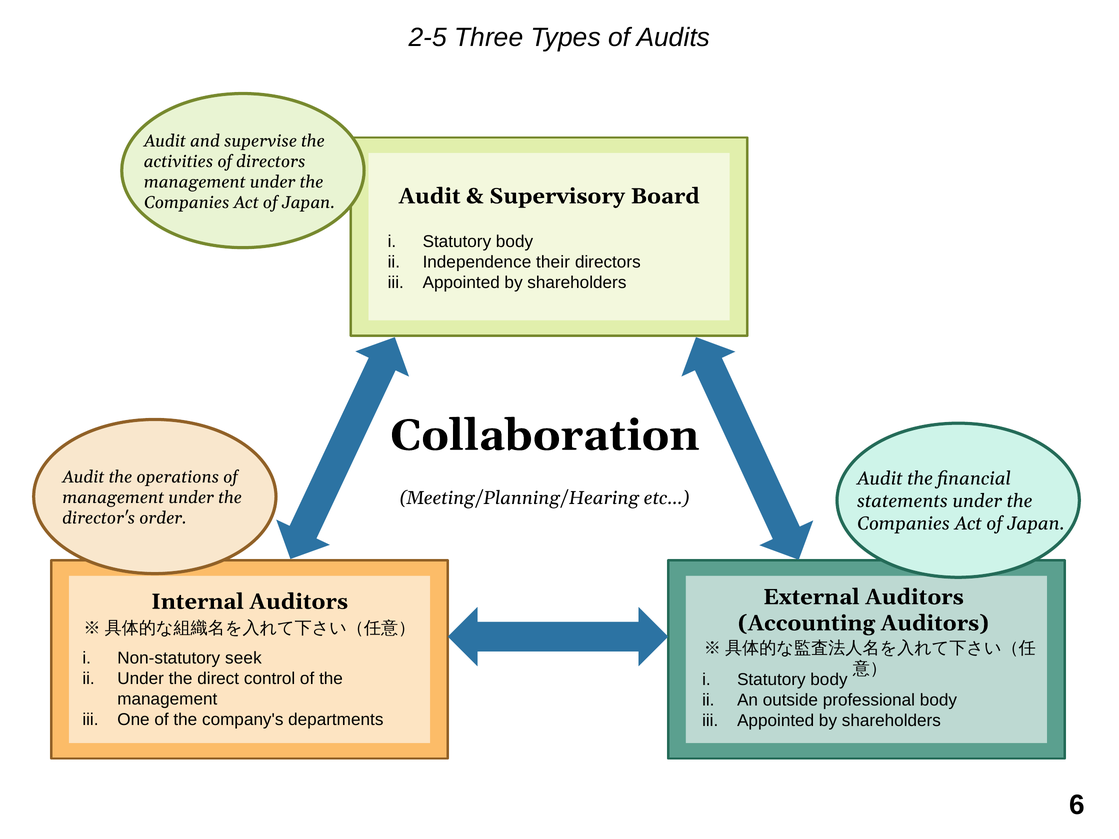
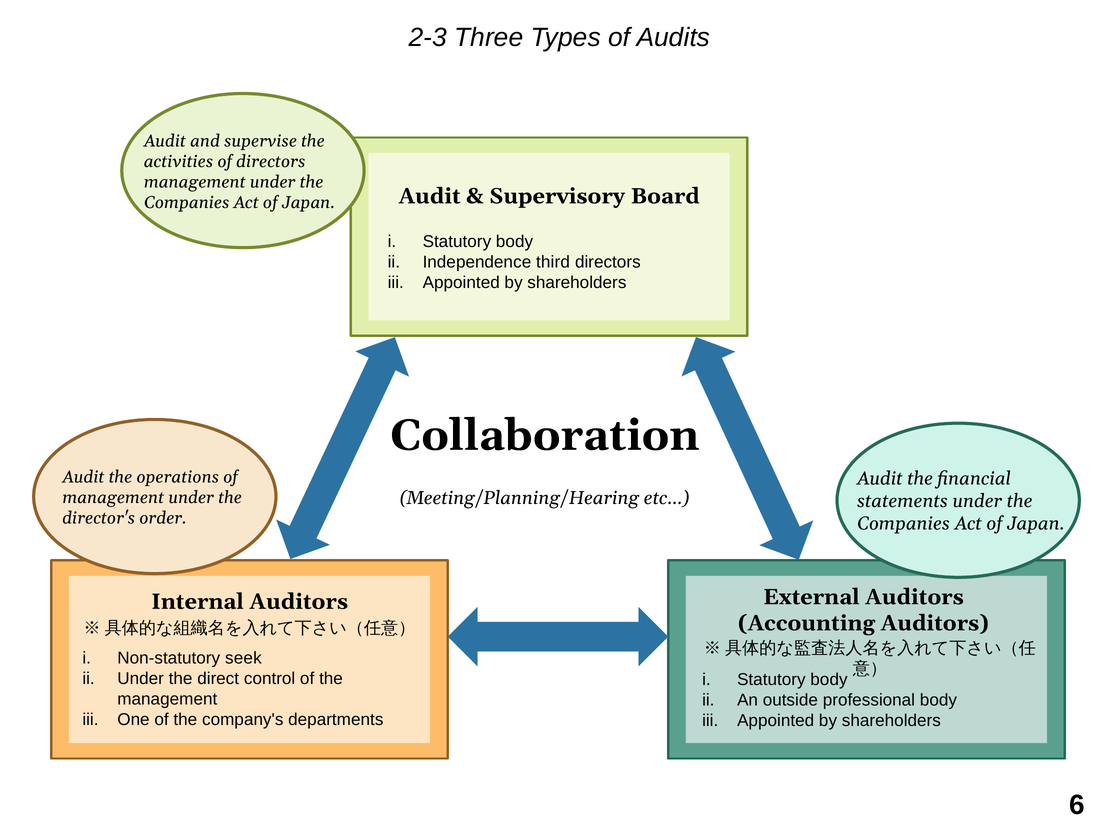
2-5: 2-5 -> 2-3 (428, 37)
their: their -> third (553, 262)
